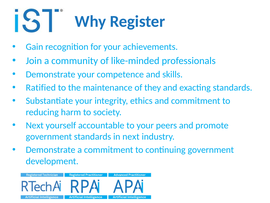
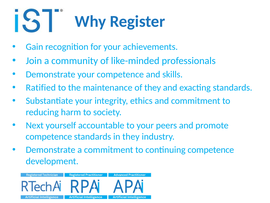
government: government -> competence (49, 136)
in next: next -> they (131, 136)
continuing government: government -> competence (211, 149)
